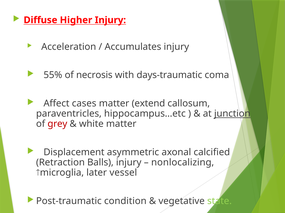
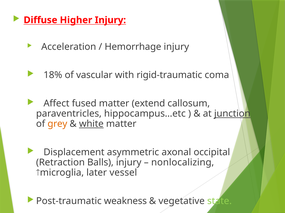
Accumulates: Accumulates -> Hemorrhage (133, 47)
55%: 55% -> 18% (53, 75)
necrosis: necrosis -> vascular (94, 75)
days-traumatic: days-traumatic -> rigid-traumatic (169, 75)
cases: cases -> fused (84, 104)
grey colour: red -> orange (57, 124)
white underline: none -> present (91, 124)
calcified: calcified -> occipital (212, 153)
condition: condition -> weakness (125, 202)
